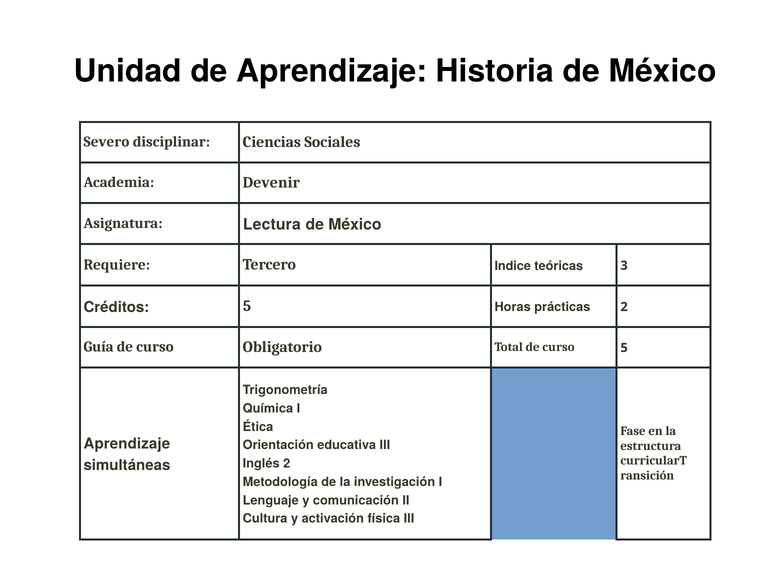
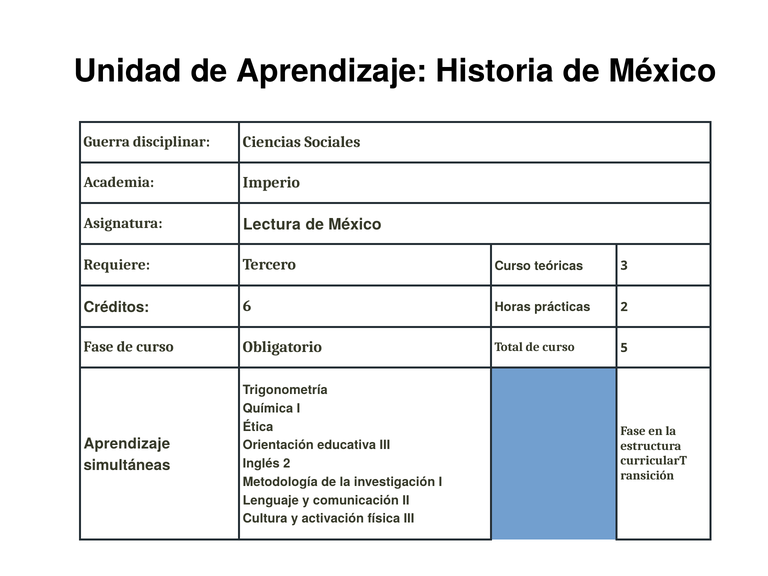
Severo: Severo -> Guerra (107, 142)
Devenir: Devenir -> Imperio (271, 183)
Tercero Indice: Indice -> Curso (513, 266)
Créditos 5: 5 -> 6 (247, 306)
Guía: Guía -> Fase (99, 347)
